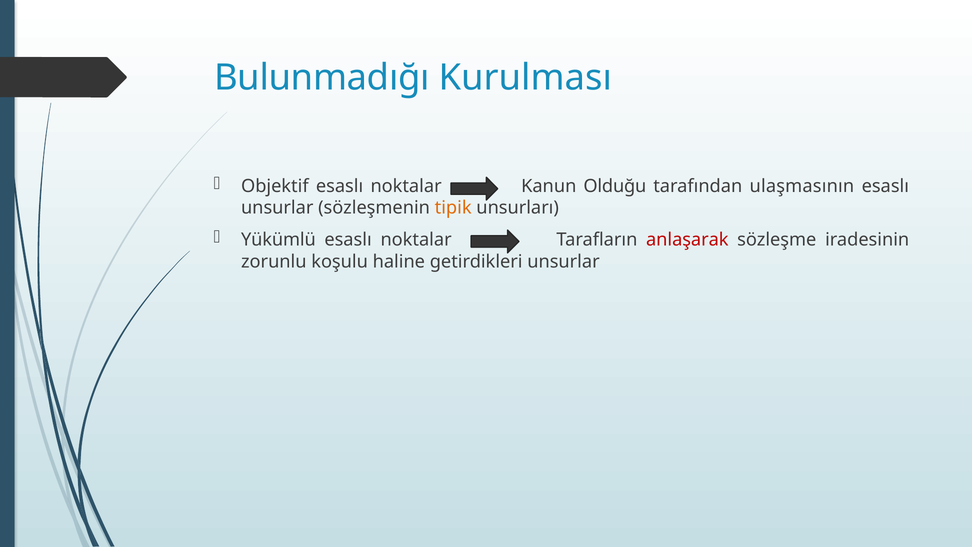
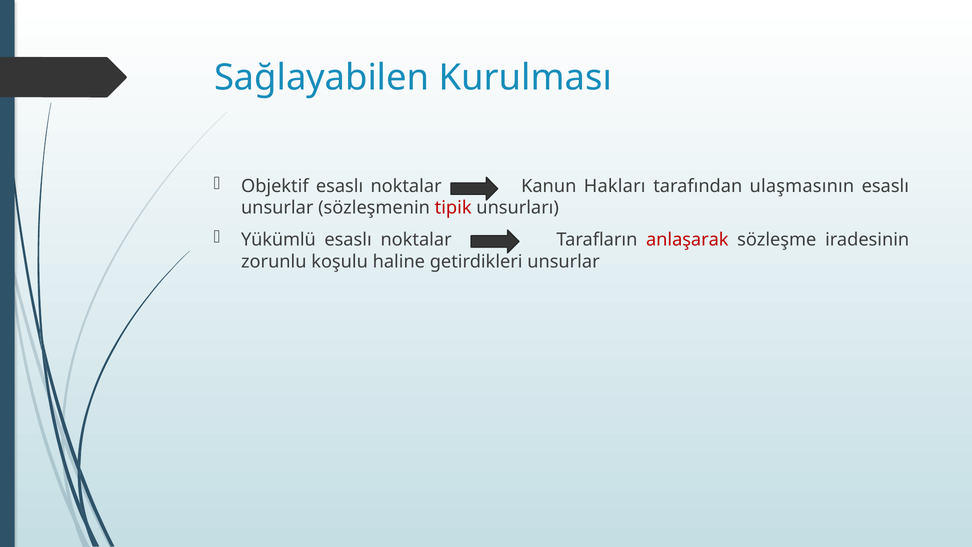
Bulunmadığı: Bulunmadığı -> Sağlayabilen (322, 78)
Olduğu: Olduğu -> Hakları (615, 186)
tipik colour: orange -> red (453, 208)
